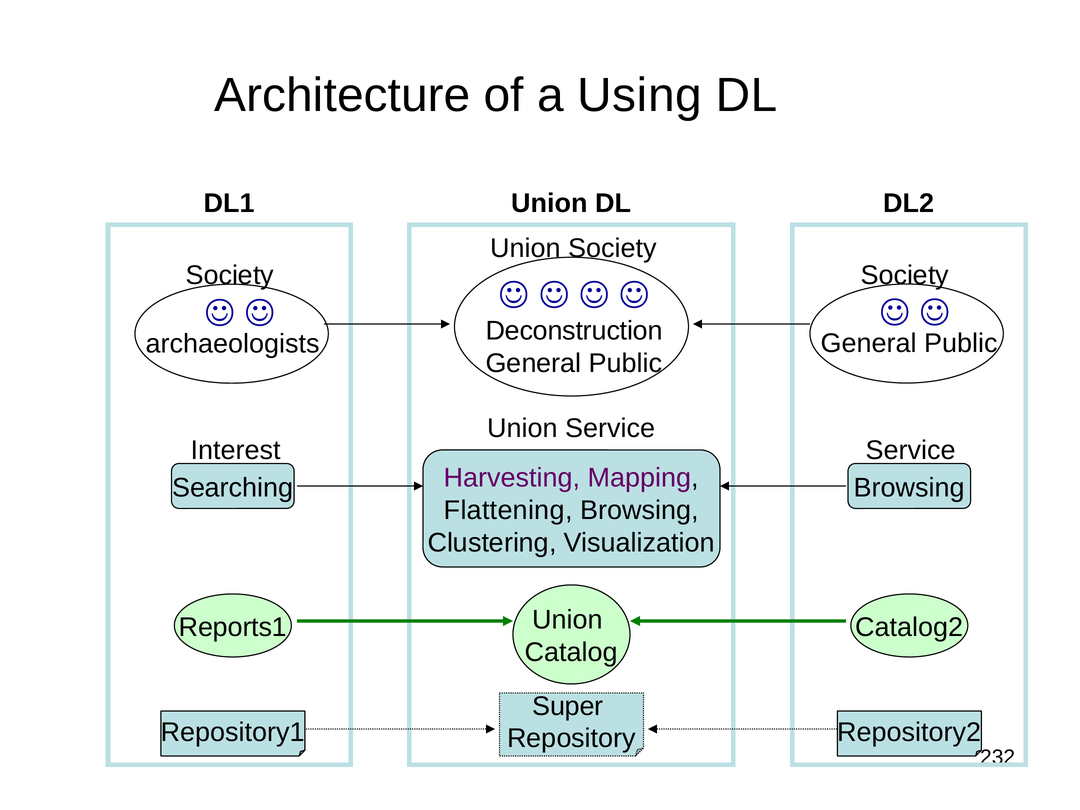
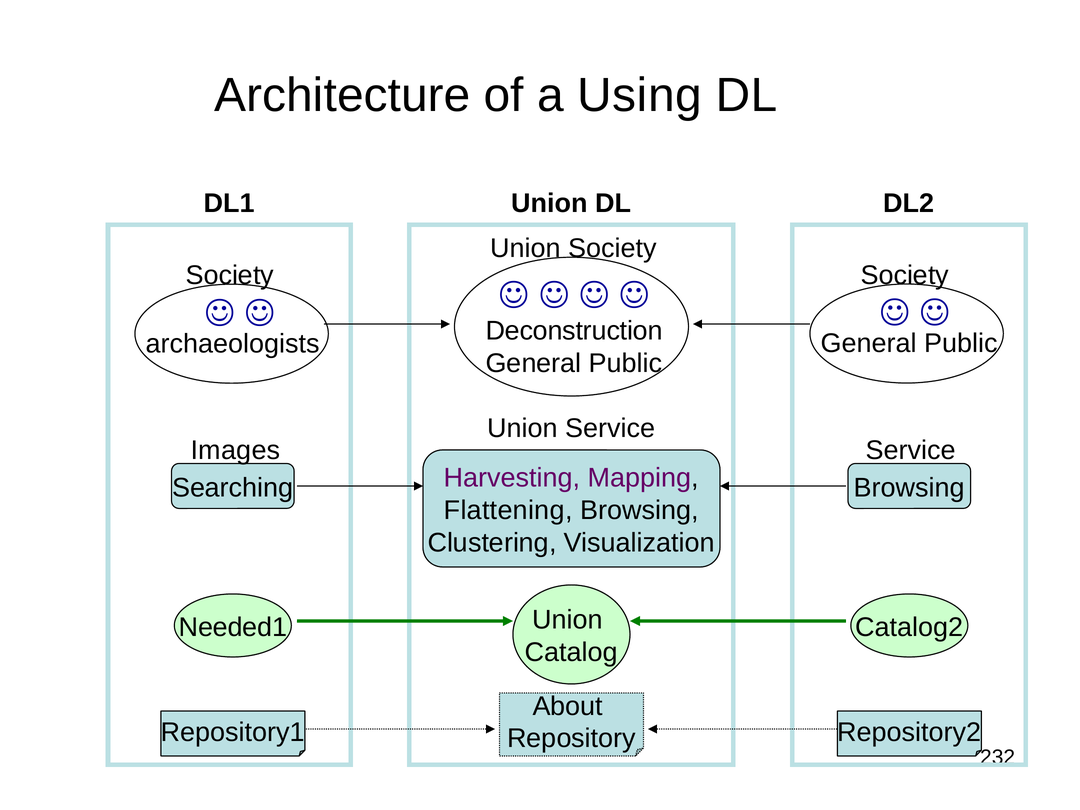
Interest: Interest -> Images (236, 450)
Reports1: Reports1 -> Needed1 (233, 627)
Super: Super -> About (568, 706)
